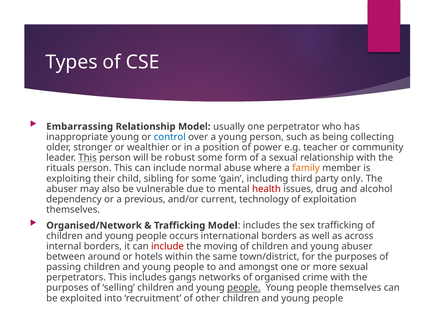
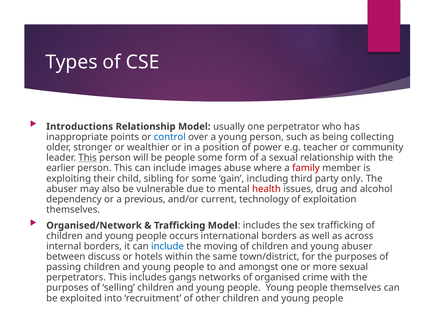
Embarrassing: Embarrassing -> Introductions (80, 127)
inappropriate young: young -> points (125, 137)
be robust: robust -> people (180, 158)
rituals: rituals -> earlier (61, 168)
normal: normal -> images (205, 168)
family colour: orange -> red (306, 168)
include colour: red -> blue (168, 247)
around: around -> discuss (104, 257)
people underline: present -> none (244, 288)
